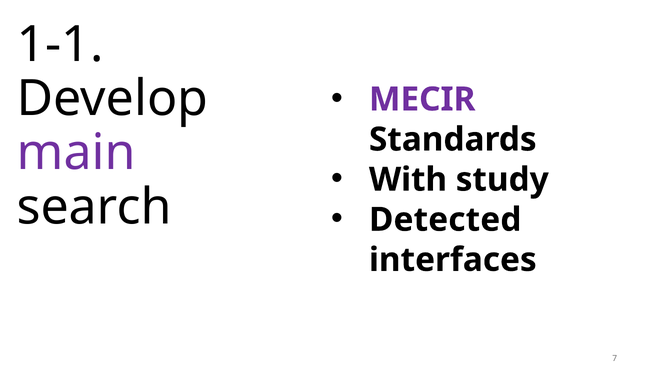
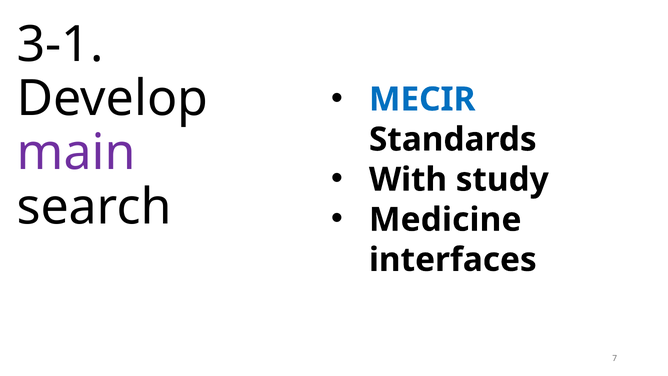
1-1: 1-1 -> 3-1 (60, 45)
MECIR colour: purple -> blue (422, 99)
Detected: Detected -> Medicine (445, 220)
